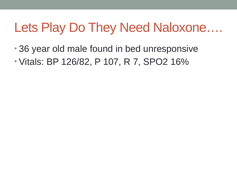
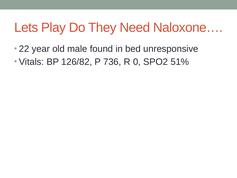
36: 36 -> 22 (24, 49)
107: 107 -> 736 (112, 62)
7: 7 -> 0 (137, 62)
16%: 16% -> 51% (180, 62)
